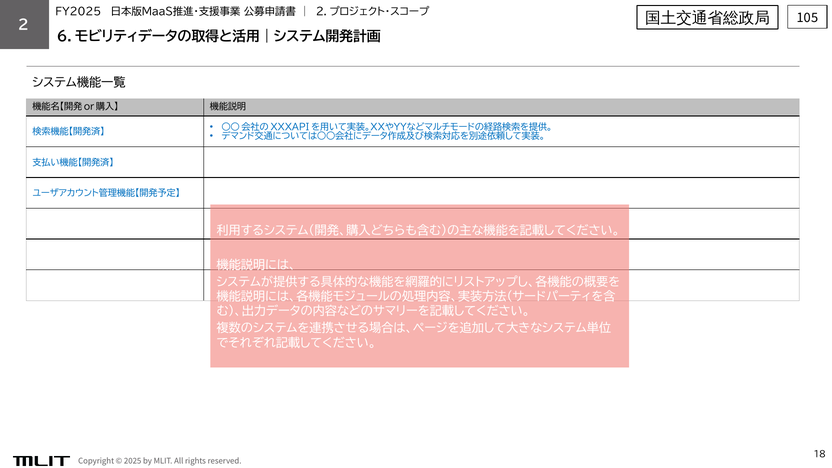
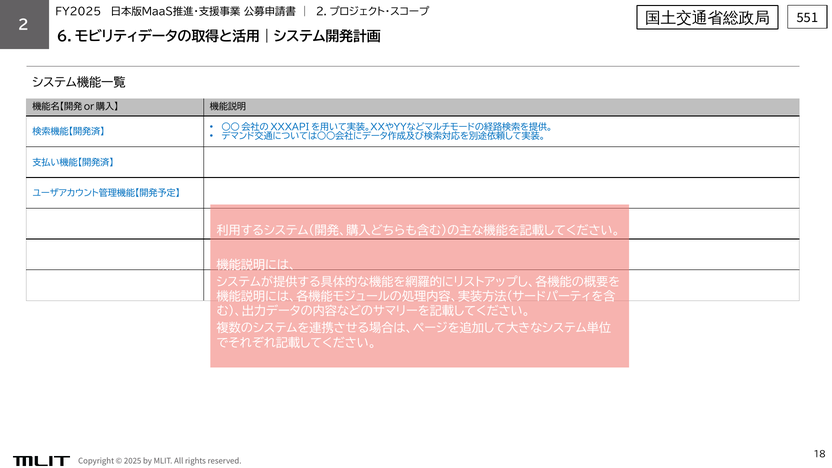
105: 105 -> 551 (808, 18)
